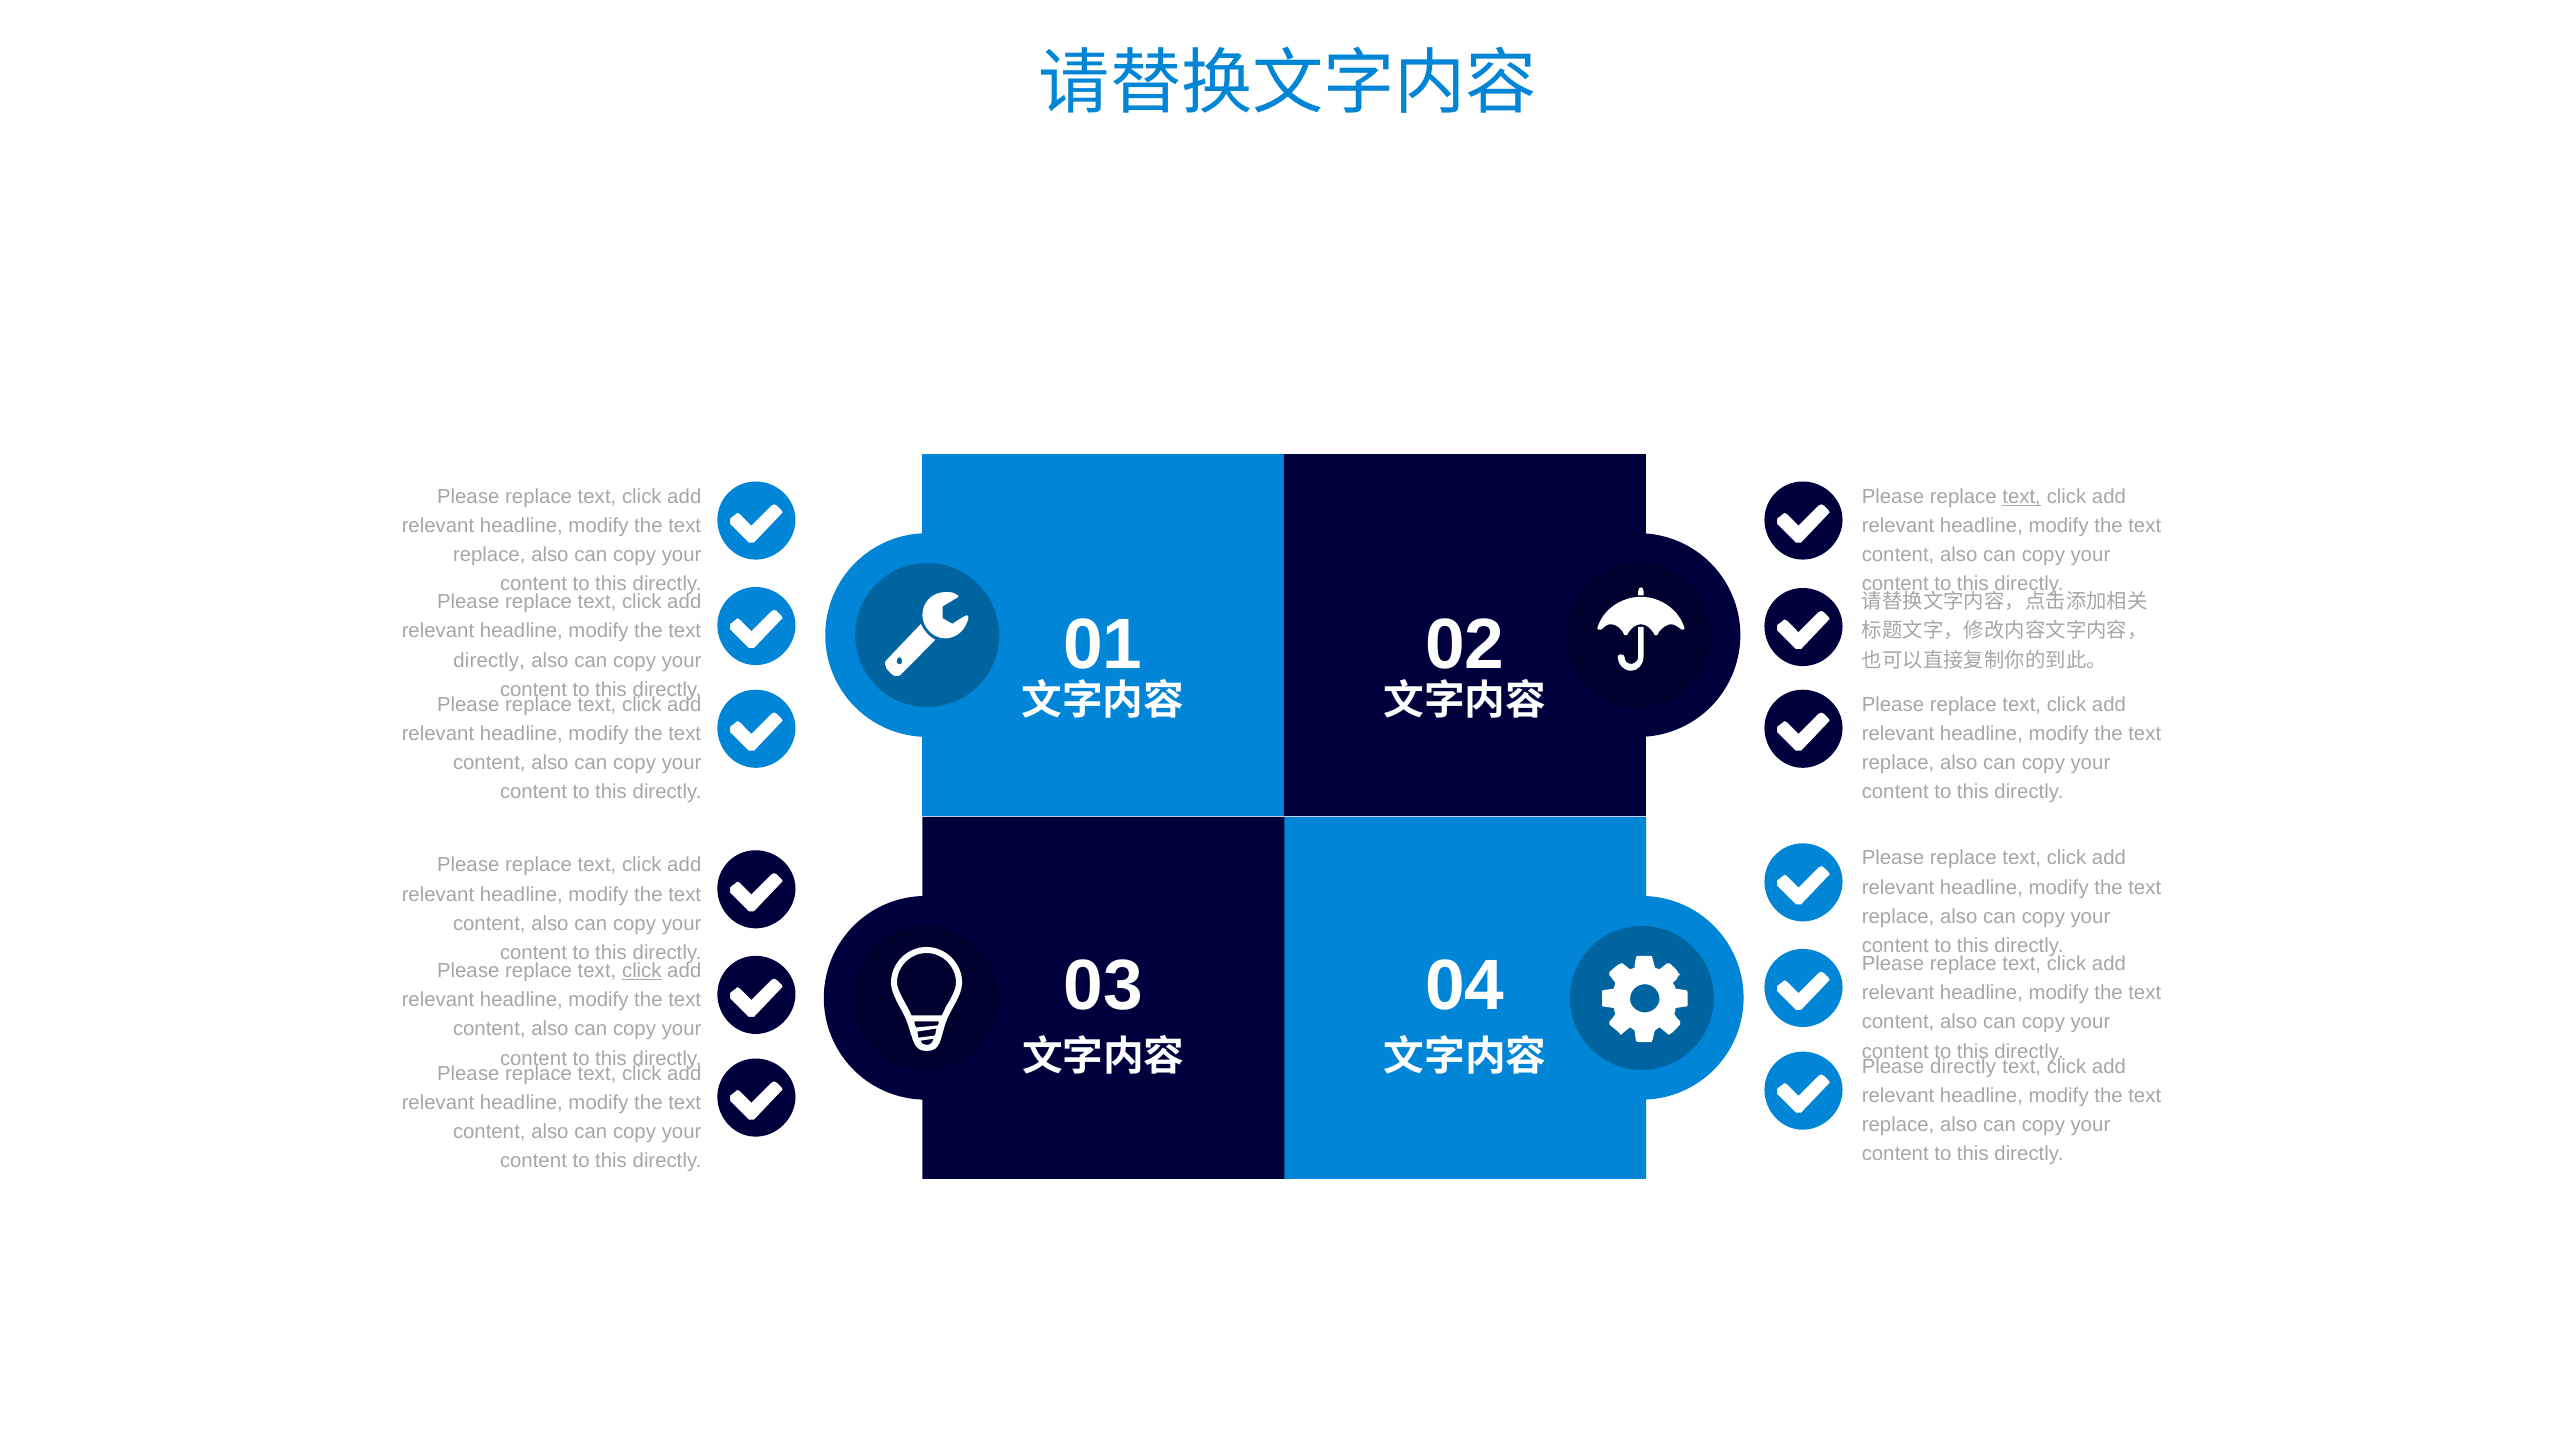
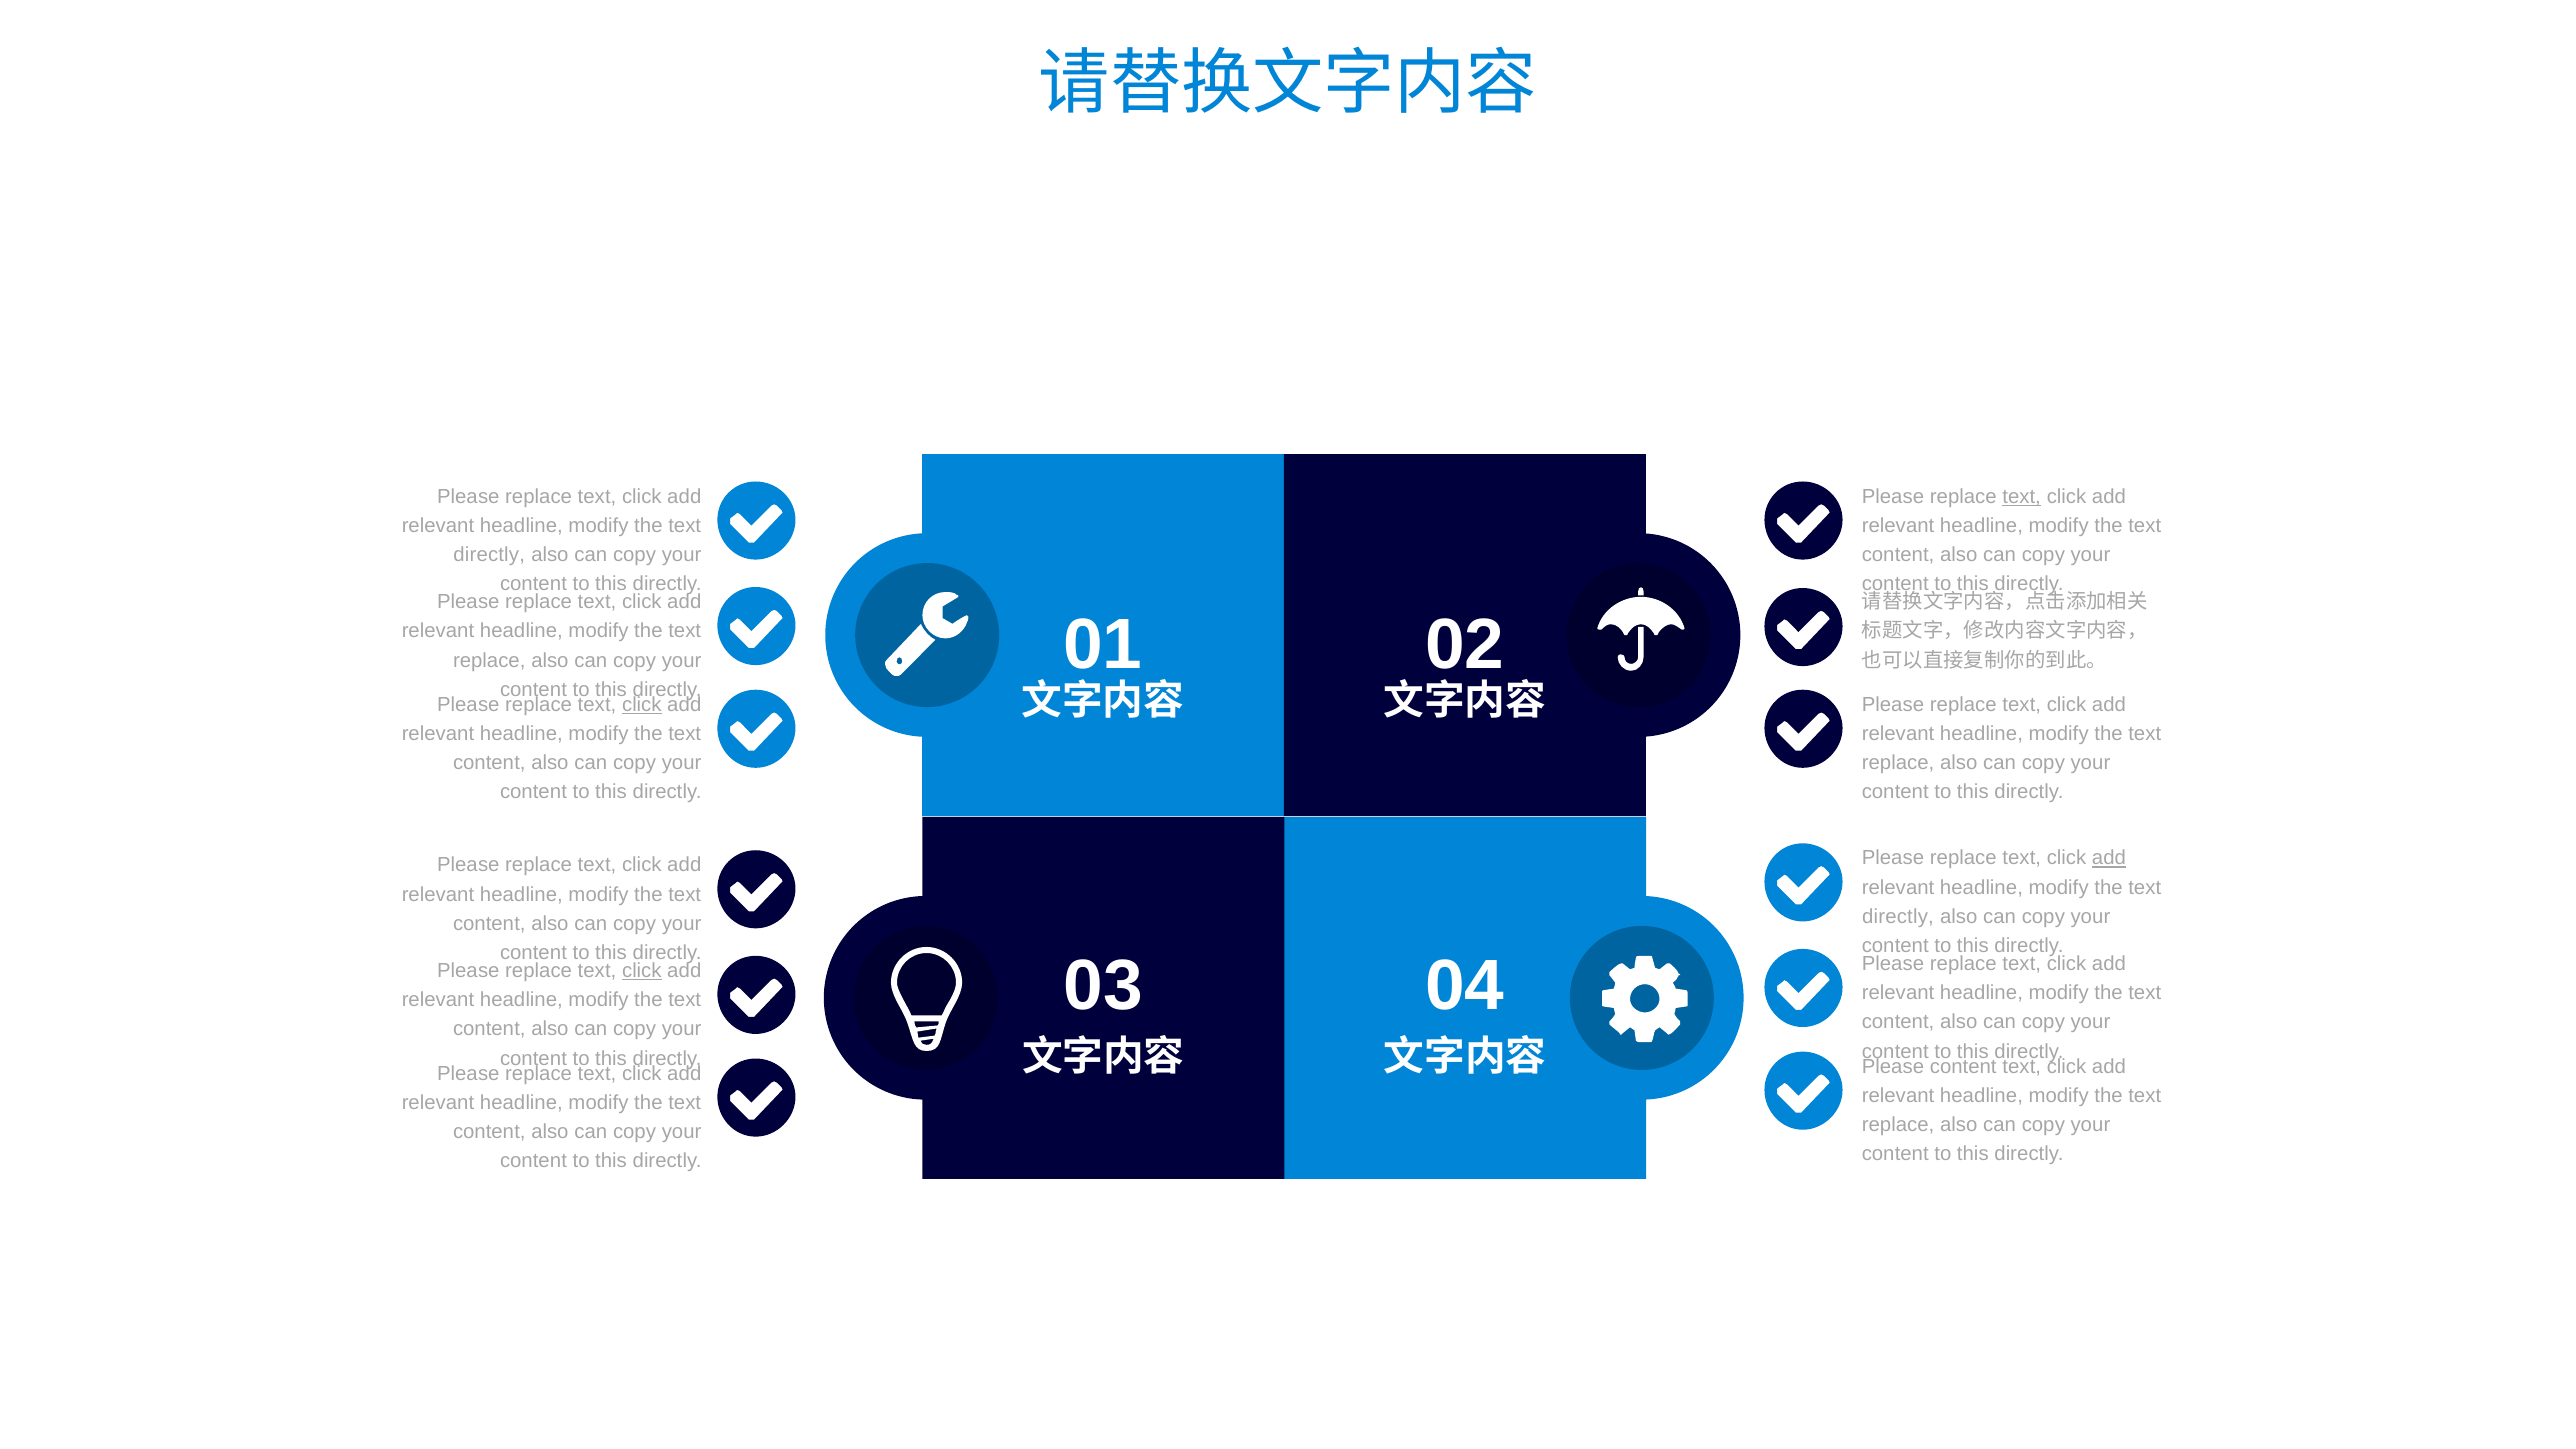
replace: replace -> directly (489, 555)
directly: directly -> replace (489, 660)
click underline: none -> present (642, 705)
add underline: none -> present (2109, 858)
replace: replace -> directly (1898, 917)
Please directly: directly -> content (1963, 1066)
